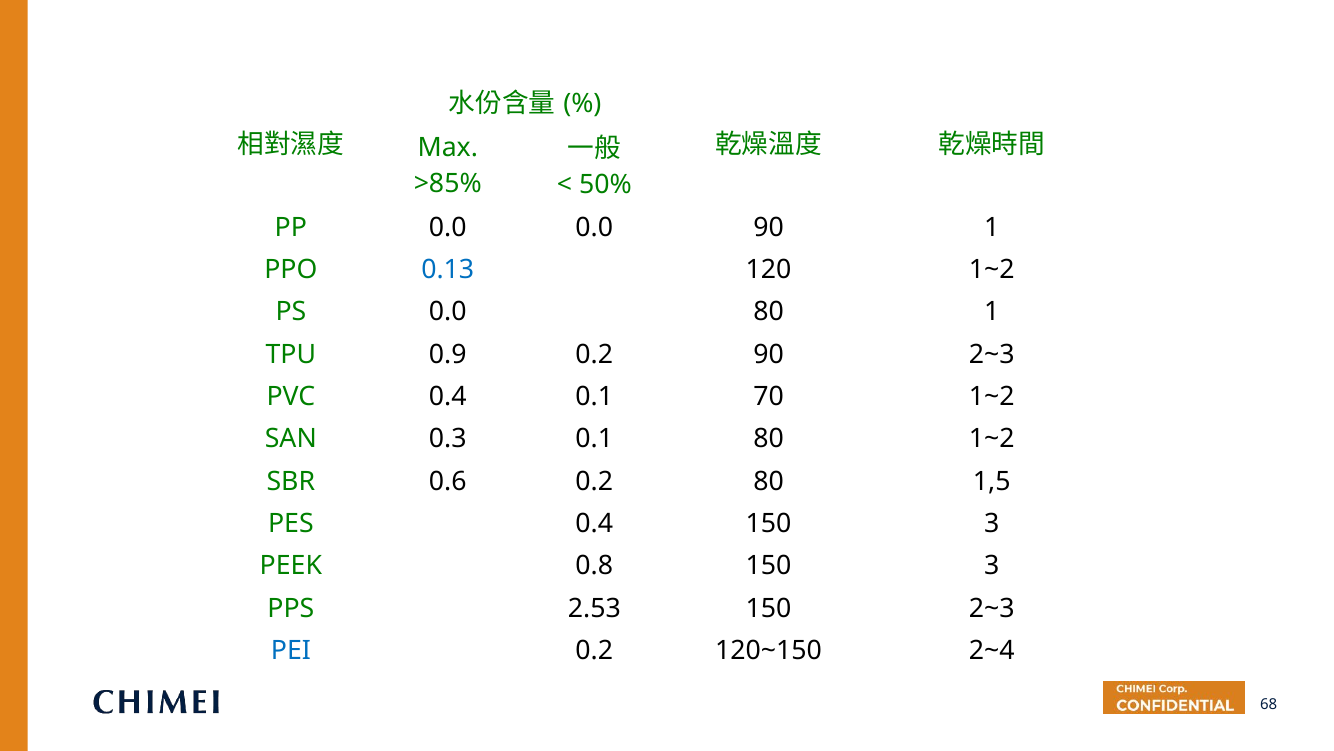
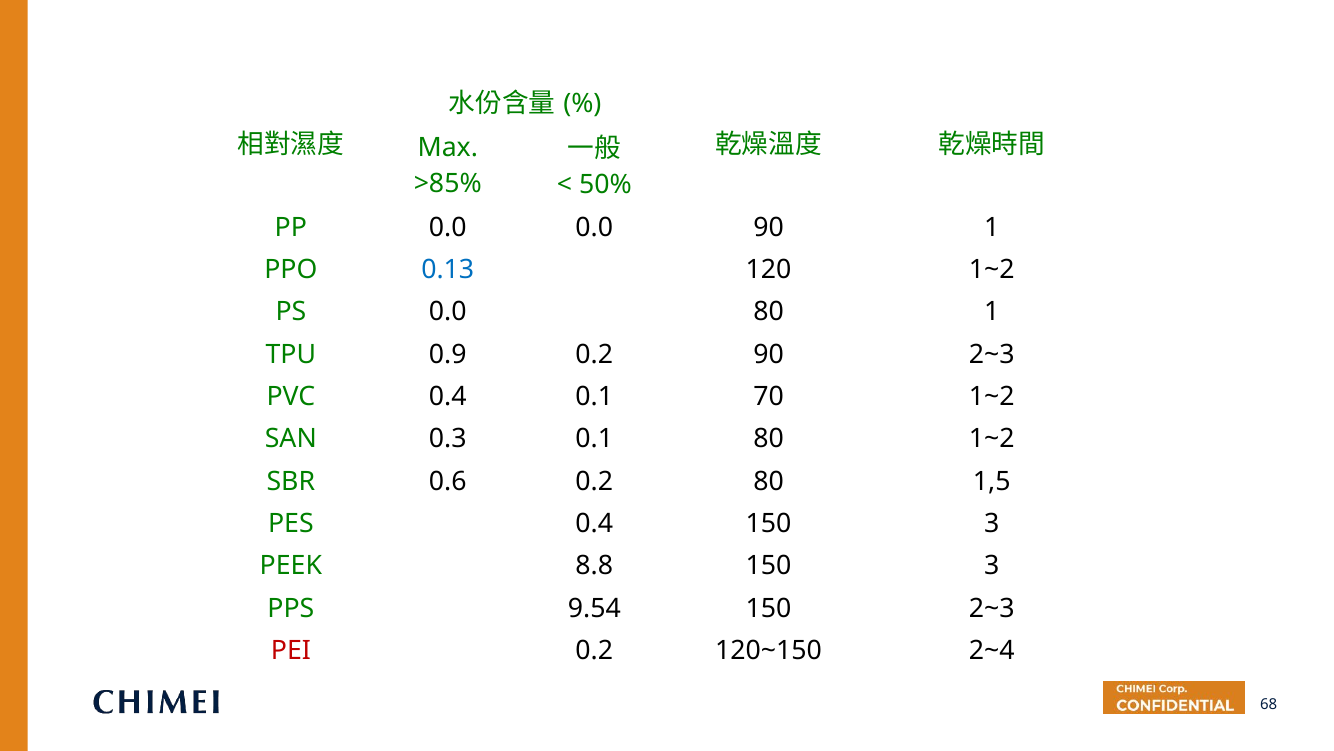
0.8: 0.8 -> 8.8 (594, 566)
2.53: 2.53 -> 9.54 (594, 608)
PEI colour: blue -> red (291, 650)
